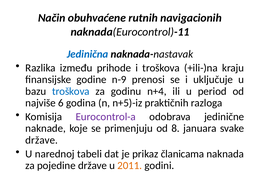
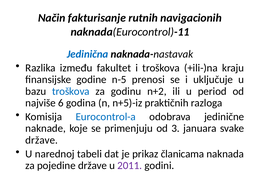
obuhvaćene: obuhvaćene -> fakturisanje (97, 18)
prihode: prihode -> fakultet (114, 68)
n-9: n-9 -> n-5 (119, 80)
n+4: n+4 -> n+2 (157, 91)
Eurocontrol-a colour: purple -> blue (106, 117)
8: 8 -> 3 (176, 128)
2011 colour: orange -> purple (130, 166)
